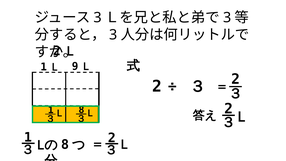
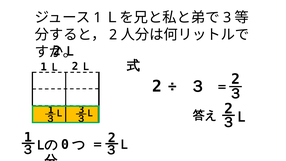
3: 3 -> 1 (98, 18)
3: 3 -> 2 (113, 35)
1 Ｌ 9: 9 -> 2 (75, 66)
Ｌ 8: 8 -> 3 (81, 110)
8: 8 -> 0 (65, 144)
